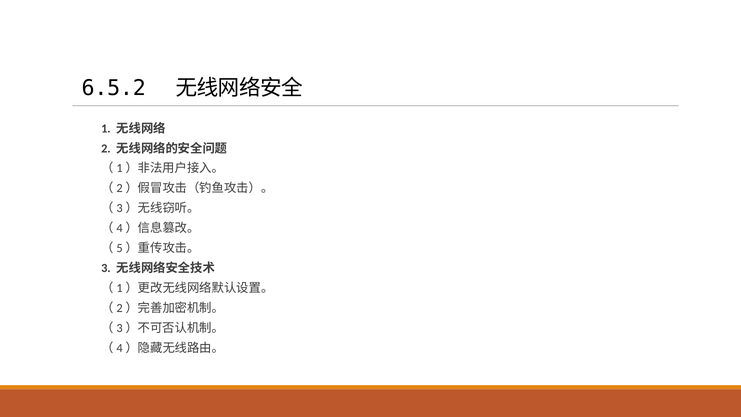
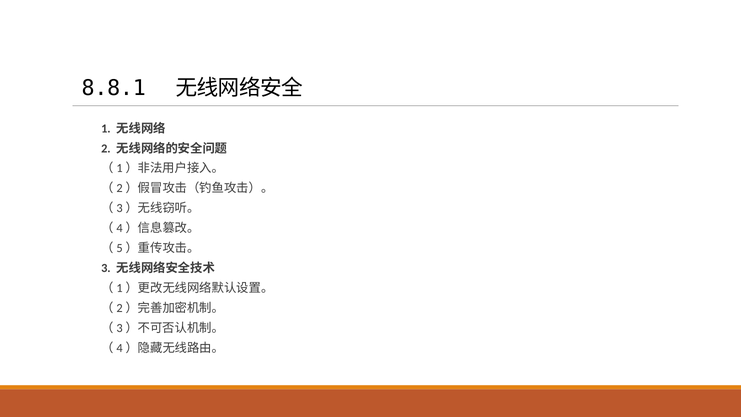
6.5.2: 6.5.2 -> 8.8.1 (114, 88)
